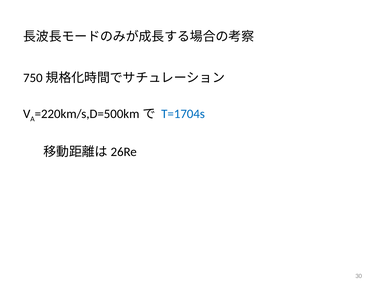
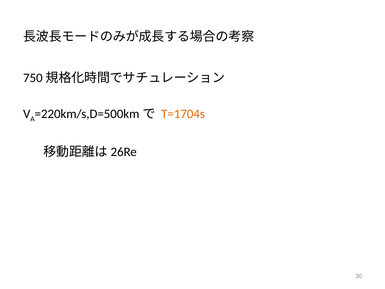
T=1704s colour: blue -> orange (183, 114)
